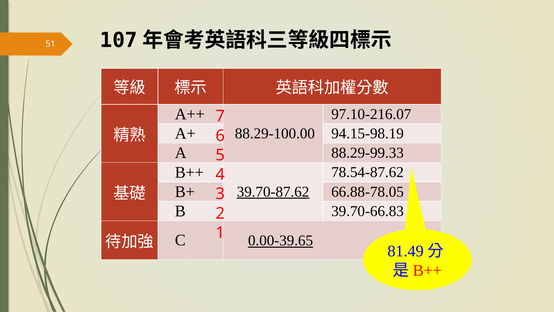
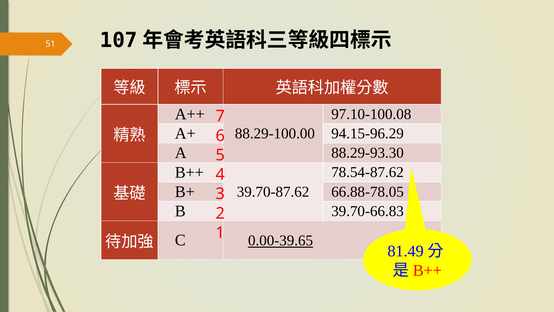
97.10-216.07: 97.10-216.07 -> 97.10-100.08 (371, 114)
94.15-98.19: 94.15-98.19 -> 94.15-96.29 (368, 133)
88.29-99.33: 88.29-99.33 -> 88.29-93.30 (368, 153)
39.70-87.62 underline: present -> none (273, 192)
